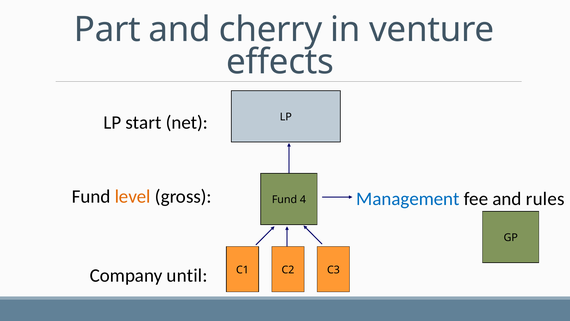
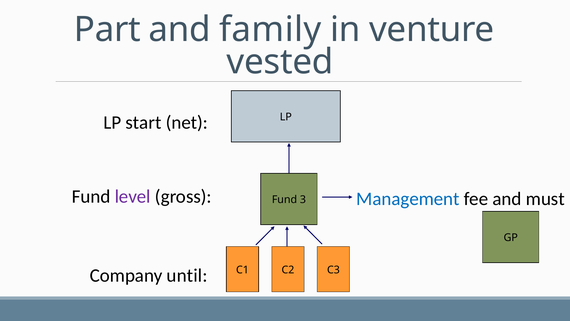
cherry: cherry -> family (270, 30)
effects: effects -> vested (280, 62)
level colour: orange -> purple (133, 196)
rules: rules -> must (545, 199)
4: 4 -> 3 (303, 200)
